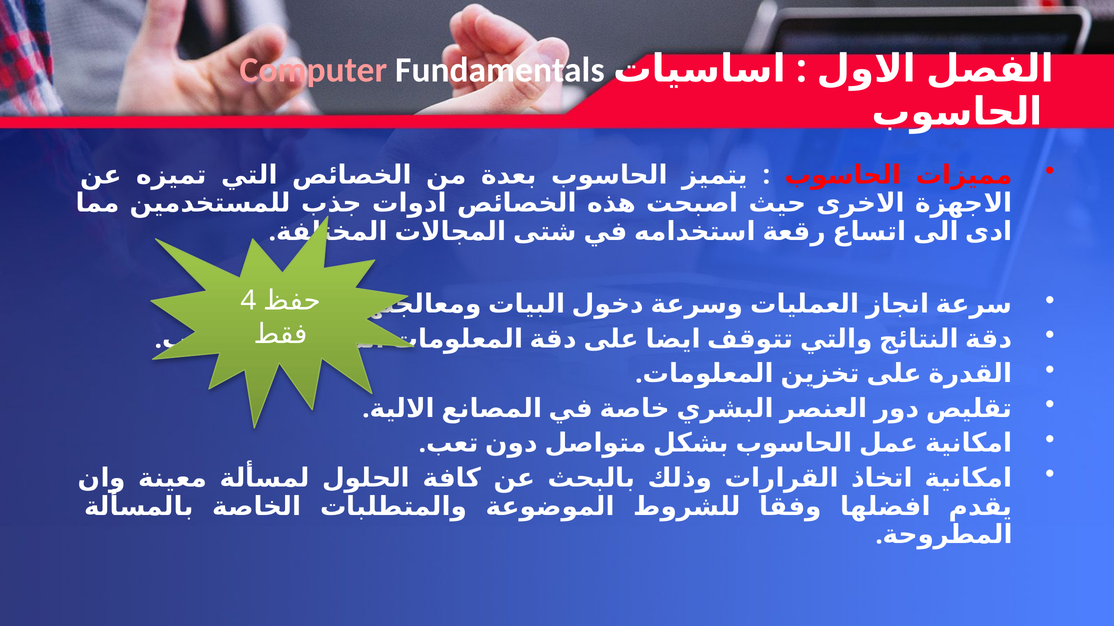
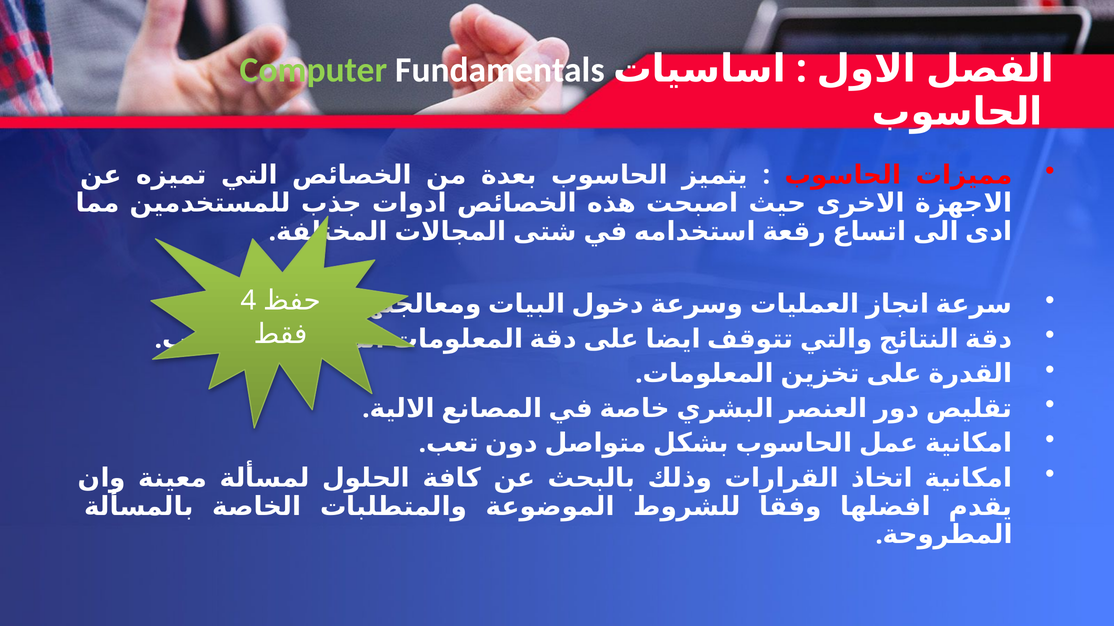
Computer colour: pink -> light green (314, 70)
